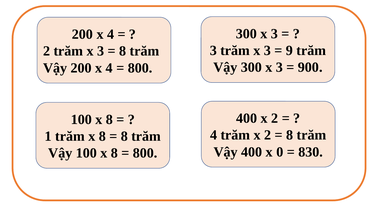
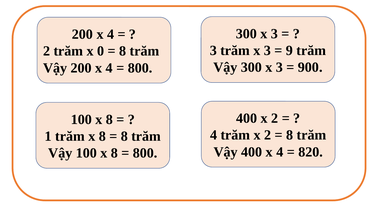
2 trăm x 3: 3 -> 0 (101, 51)
400 x 0: 0 -> 4 (280, 152)
830: 830 -> 820 (311, 152)
